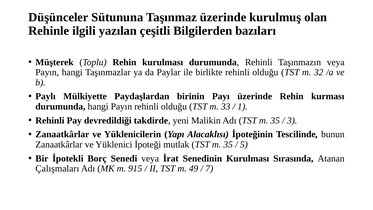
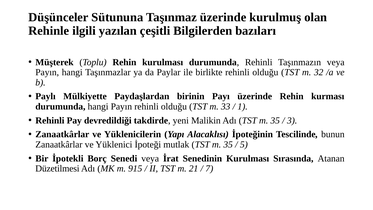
Çalışmaları: Çalışmaları -> Düzetilmesi (57, 168)
49: 49 -> 21 (194, 168)
